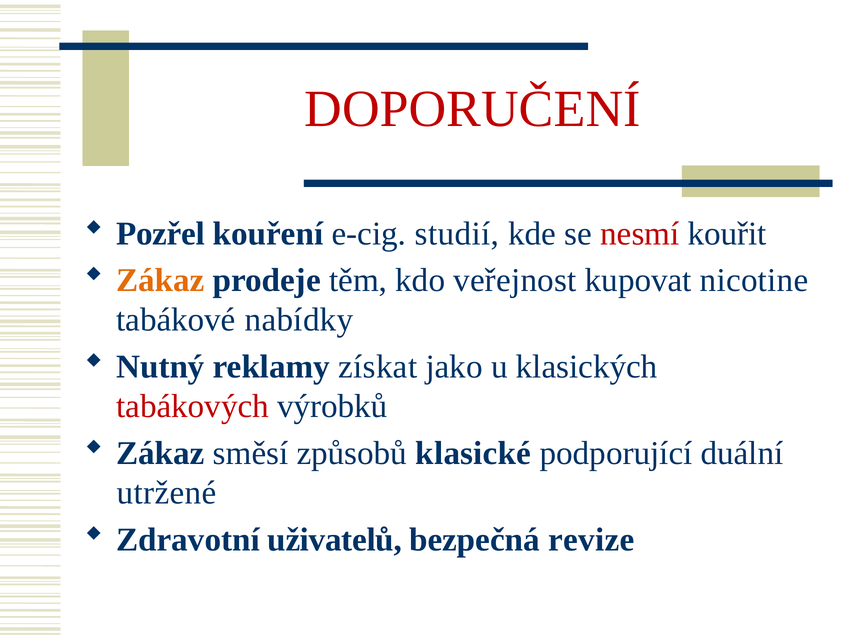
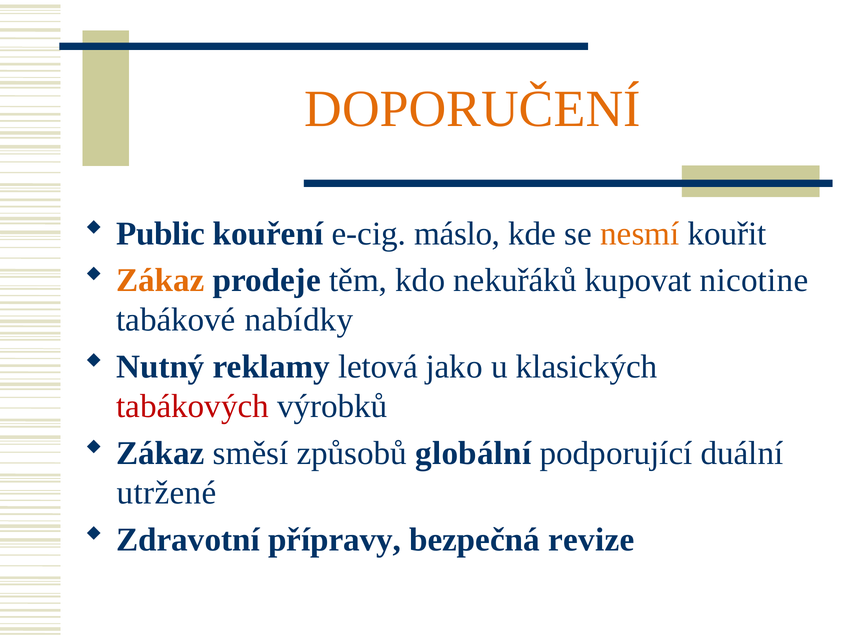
DOPORUČENÍ colour: red -> orange (472, 109)
Pozřel: Pozřel -> Public (161, 233)
studií: studií -> máslo (457, 233)
nesmí colour: red -> orange (640, 233)
veřejnost: veřejnost -> nekuřáků (515, 280)
získat: získat -> letová (378, 366)
klasické: klasické -> globální (473, 453)
uživatelů: uživatelů -> přípravy (335, 539)
